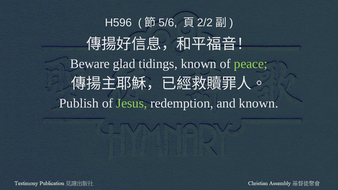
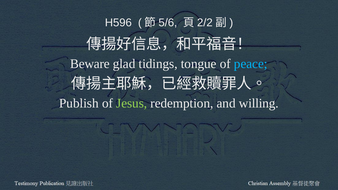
tidings known: known -> tongue (199, 64)
peace colour: light green -> light blue (251, 64)
and known: known -> willing (259, 103)
